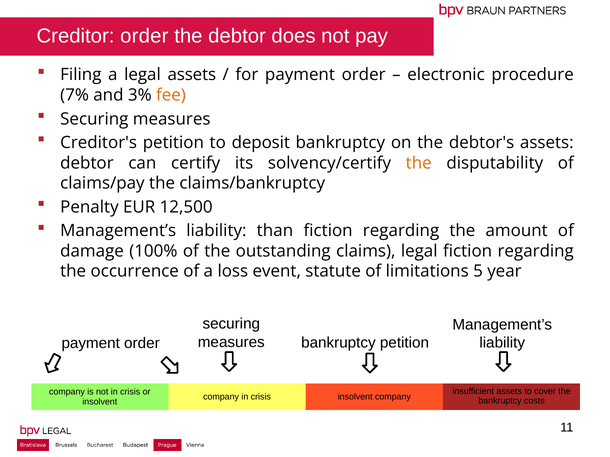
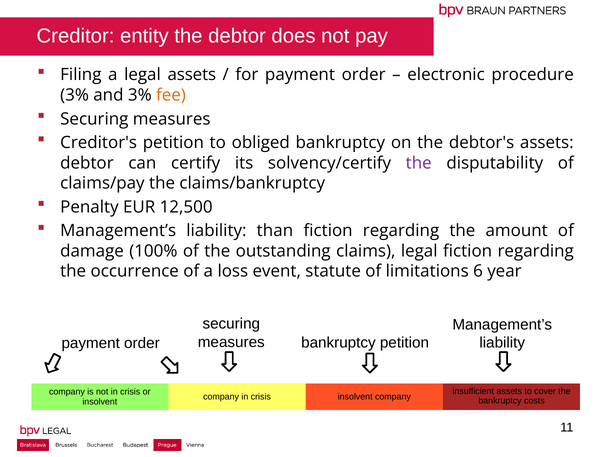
Creditor order: order -> entity (144, 36)
7%: 7% -> 3% (75, 95)
deposit: deposit -> obliged (261, 143)
the colour: orange -> purple (419, 163)
5: 5 -> 6 (478, 272)
